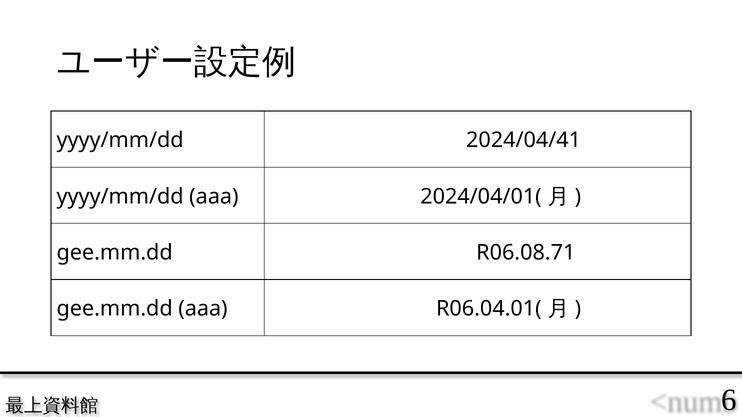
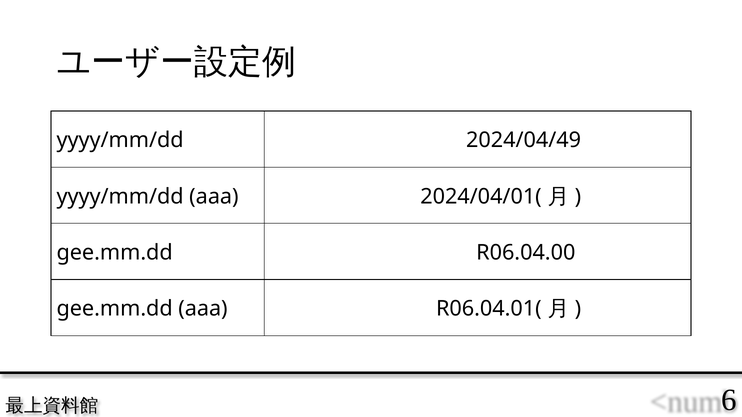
2024/04/41: 2024/04/41 -> 2024/04/49 (524, 140)
R06.08.71: R06.08.71 -> R06.04.00 (526, 253)
